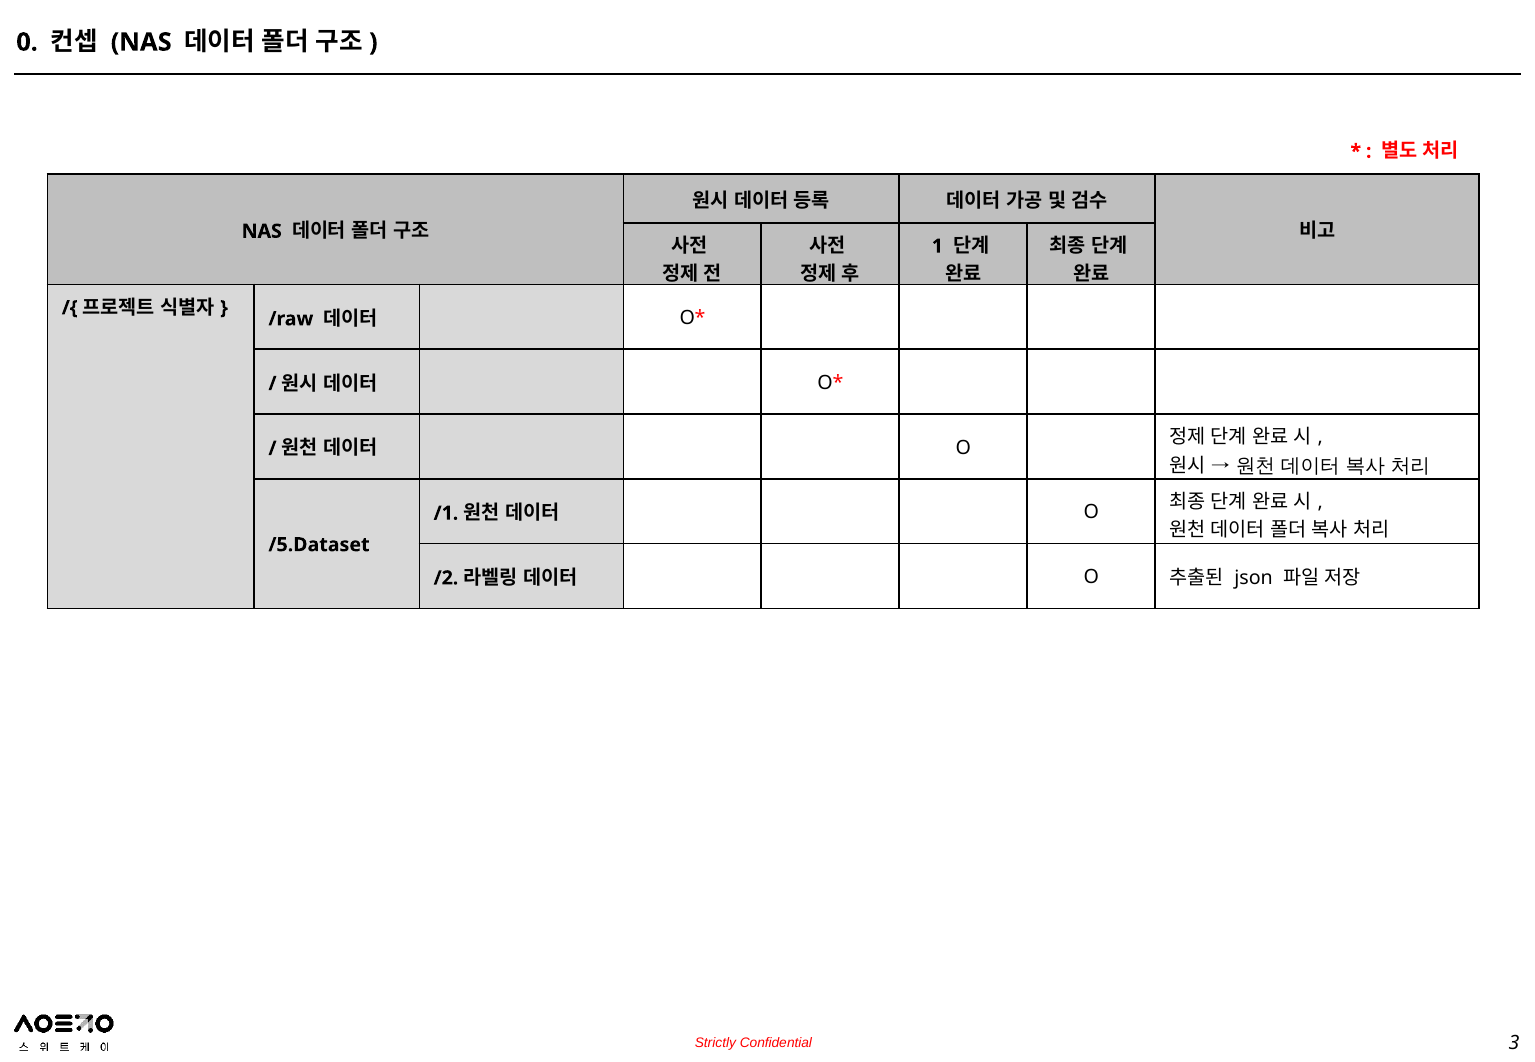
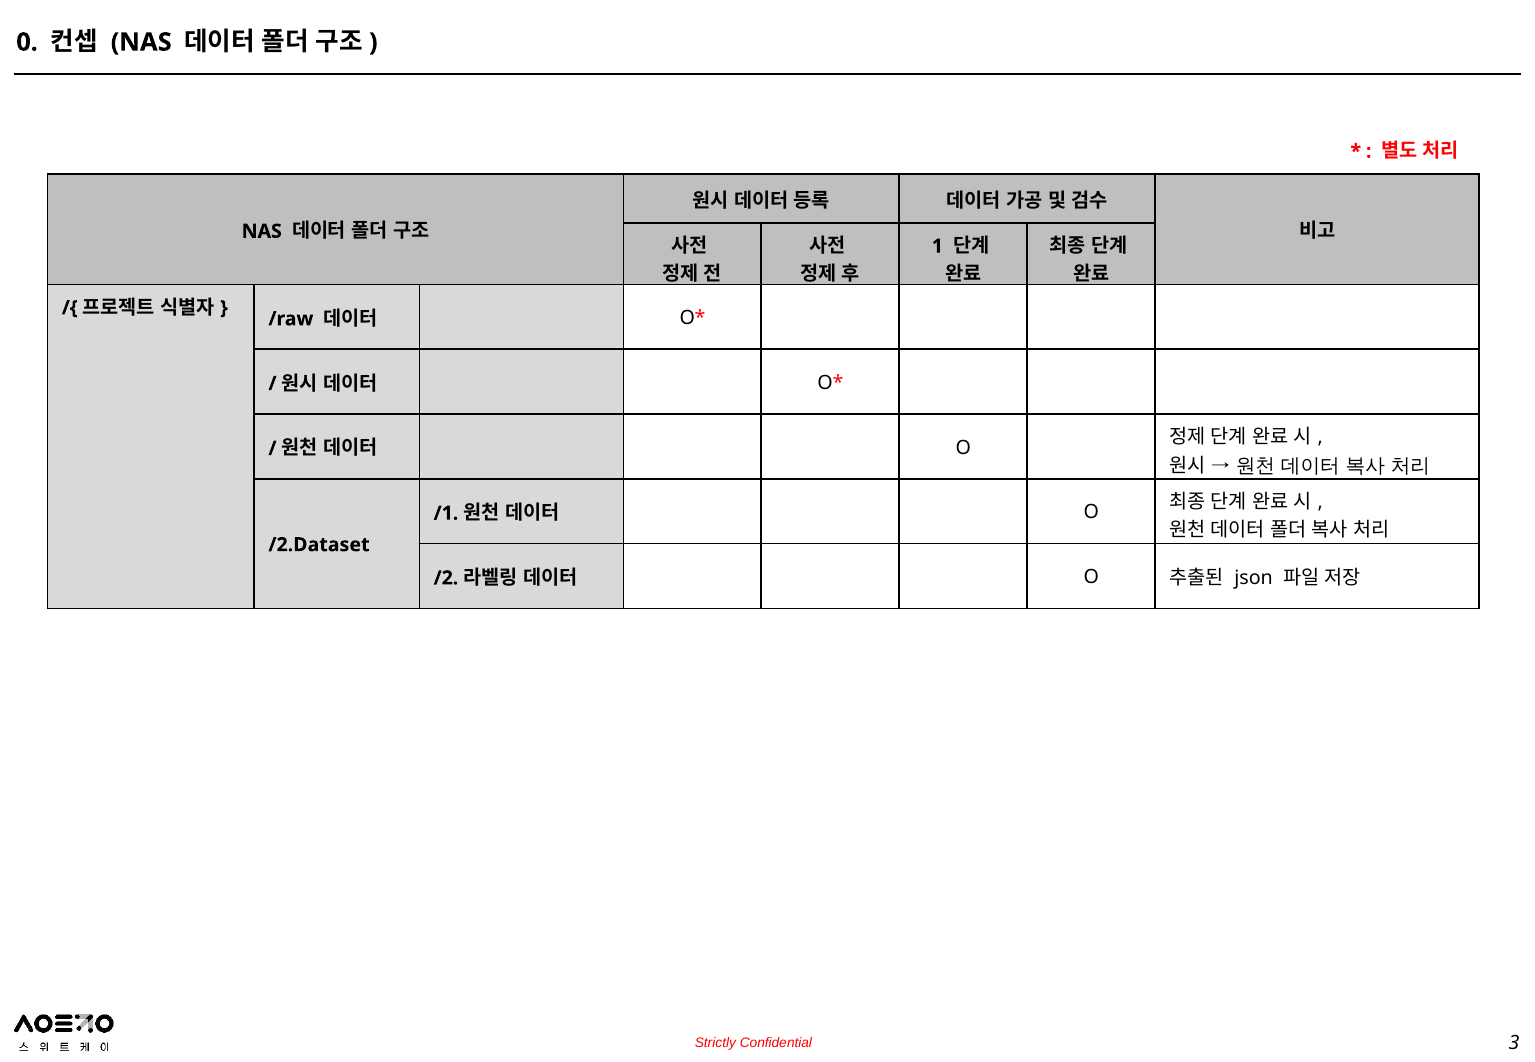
/5.Dataset: /5.Dataset -> /2.Dataset (319, 545)
